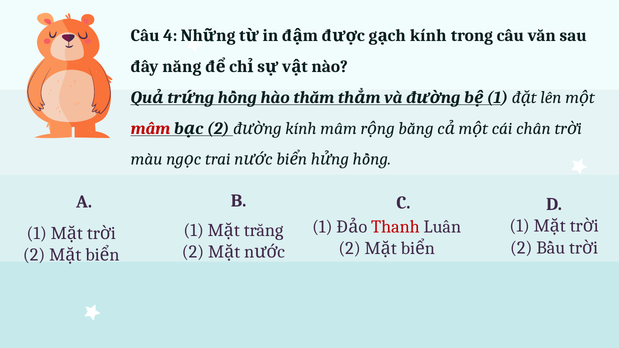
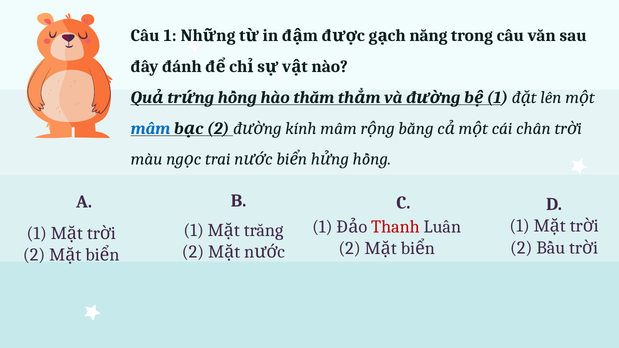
Câu 4: 4 -> 1 (170, 36)
kính: kính -> năng (428, 36)
năng: năng -> đánh (182, 67)
mâm colour: red -> blue (151, 128)
